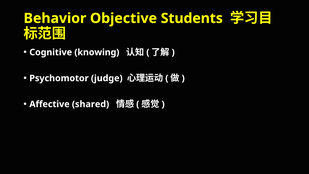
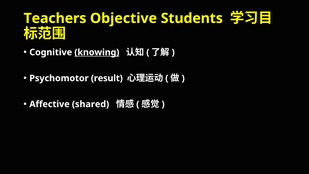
Behavior: Behavior -> Teachers (55, 18)
knowing underline: none -> present (97, 52)
judge: judge -> result (107, 78)
